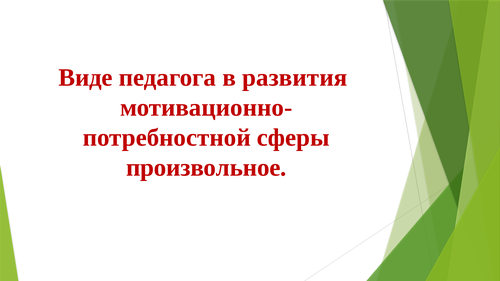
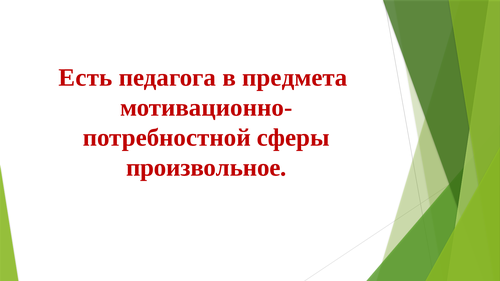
Виде: Виде -> Есть (85, 78)
развития: развития -> предмета (295, 78)
